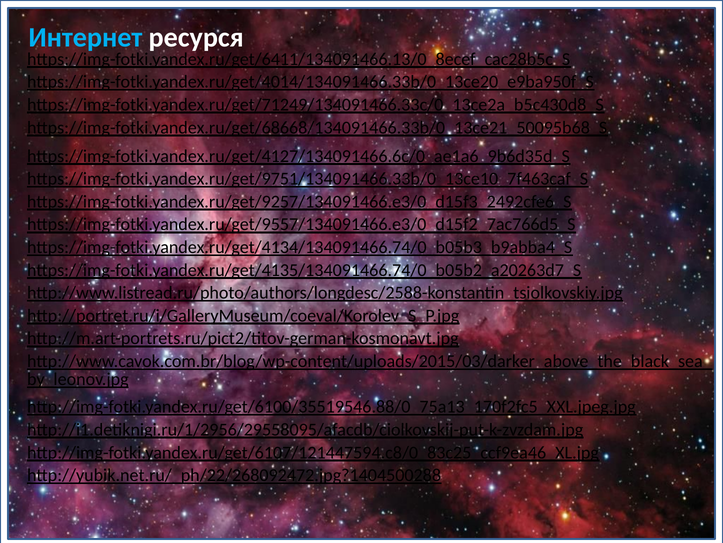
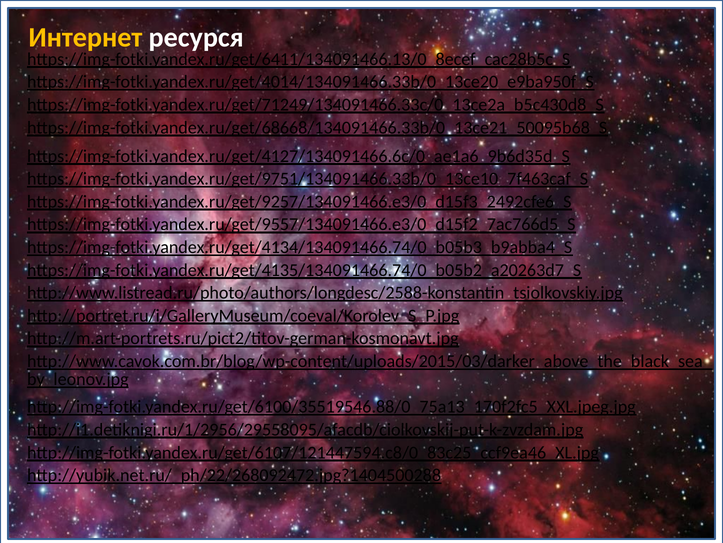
Интернет colour: light blue -> yellow (85, 37)
